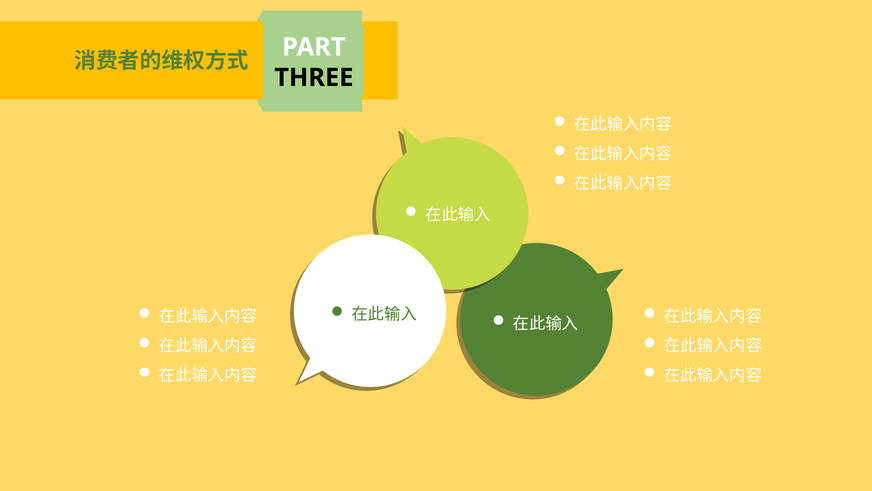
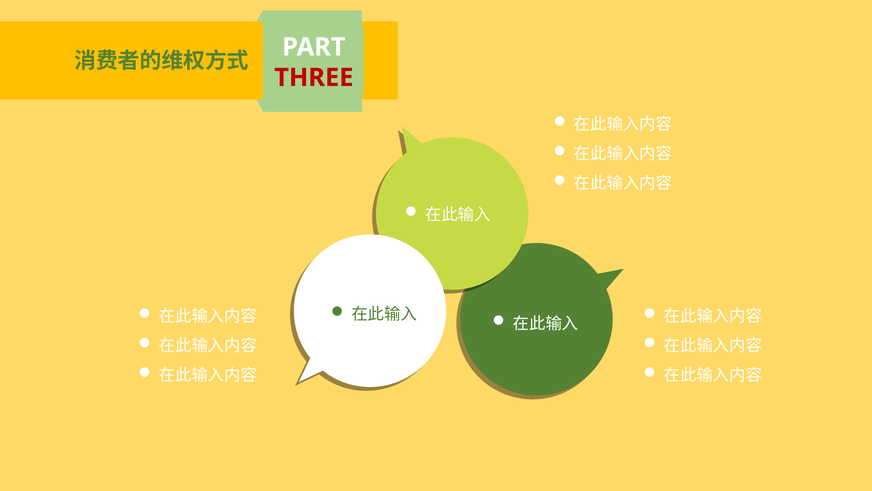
THREE colour: black -> red (314, 78)
